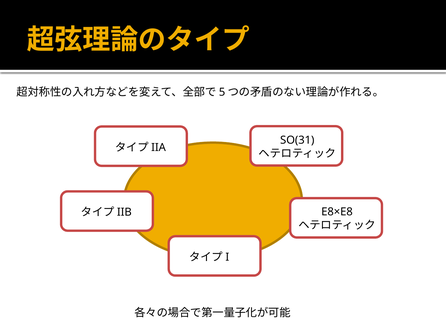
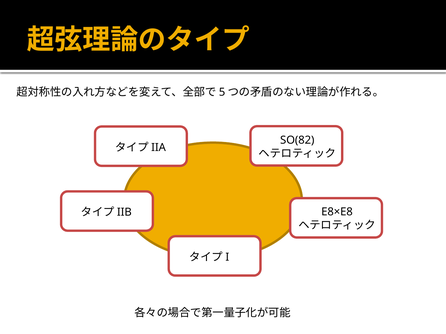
SO(31: SO(31 -> SO(82 (297, 140)
